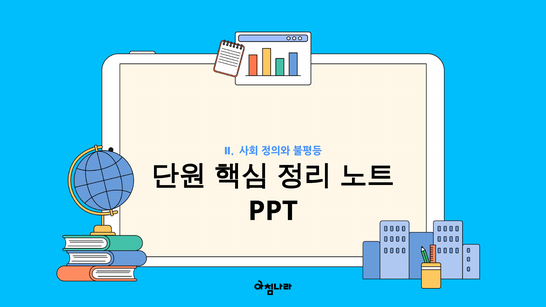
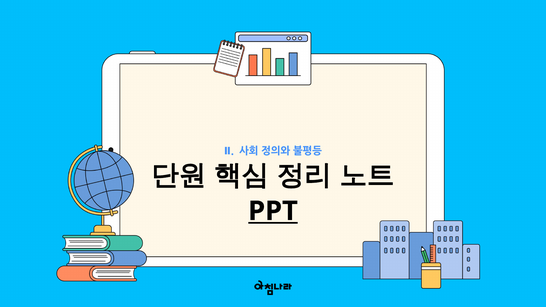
PPT underline: none -> present (273, 211)
